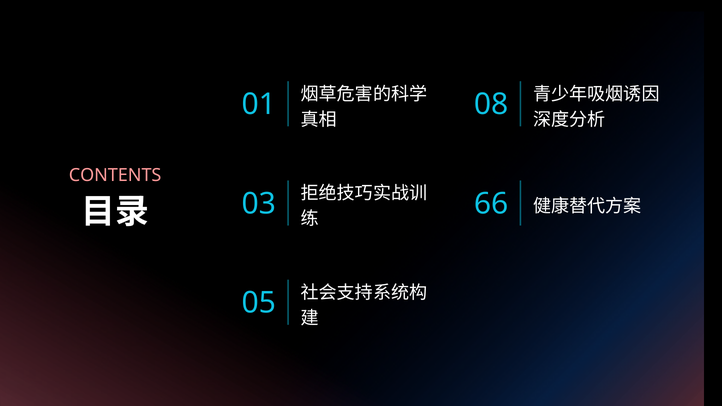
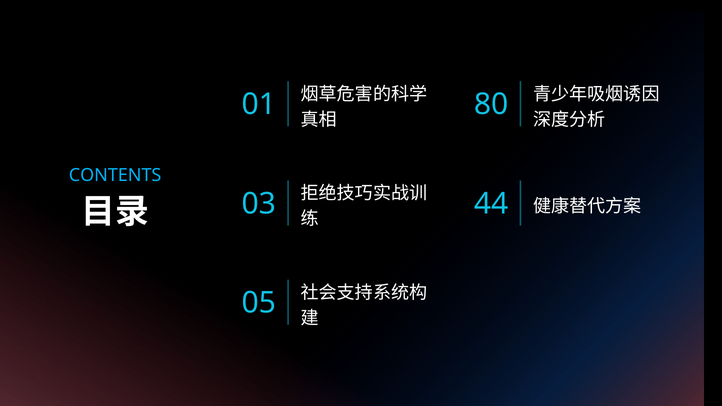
08: 08 -> 80 (491, 104)
CONTENTS colour: pink -> light blue (115, 175)
66: 66 -> 44 (491, 204)
